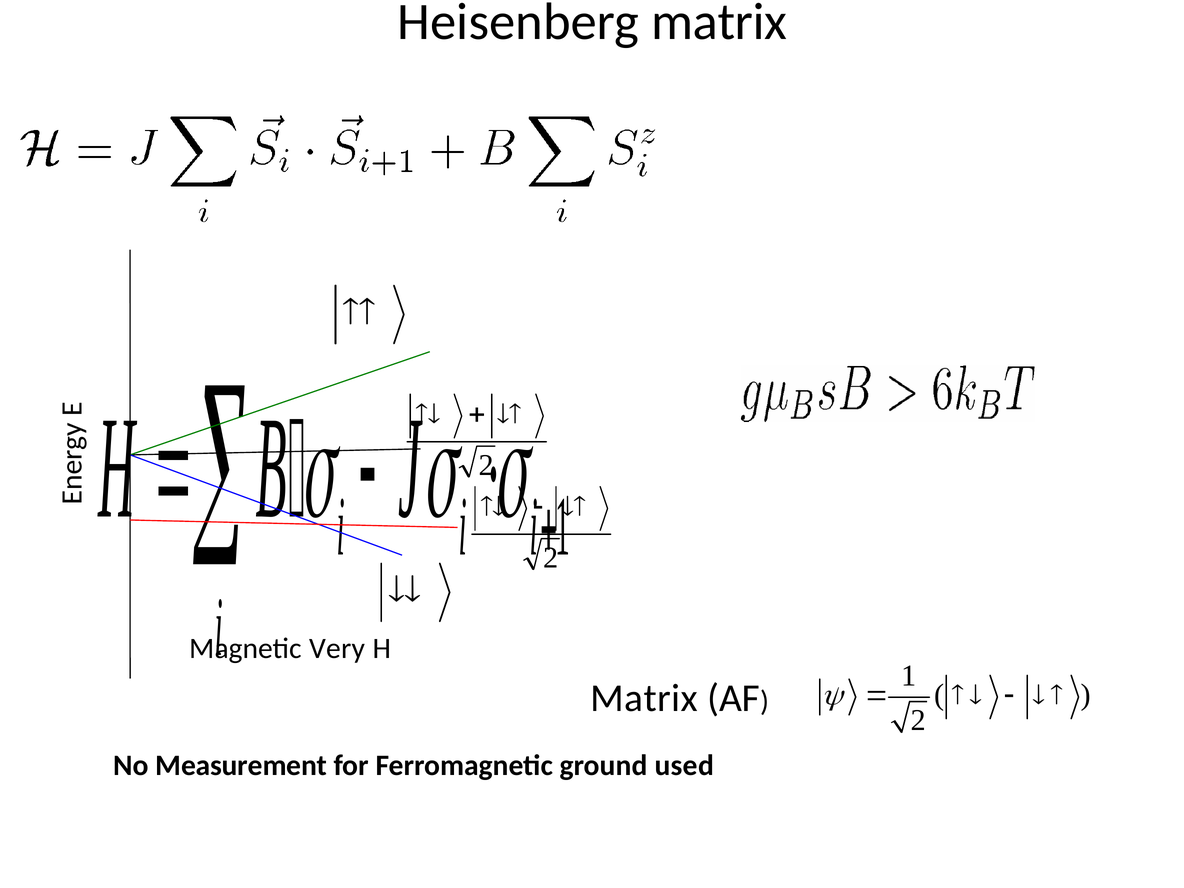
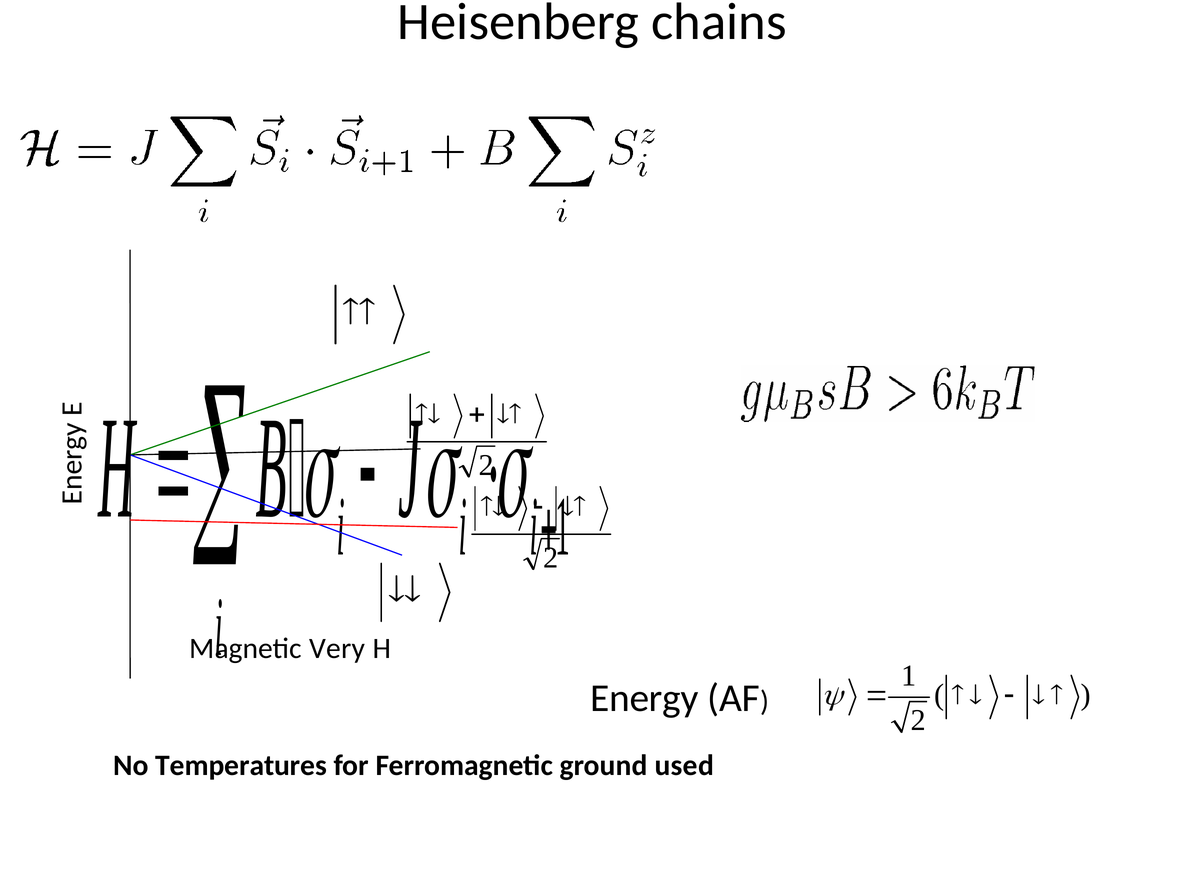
Heisenberg matrix: matrix -> chains (719, 22)
Matrix: Matrix -> Energy (644, 698)
Measurement: Measurement -> Temperatures (241, 766)
